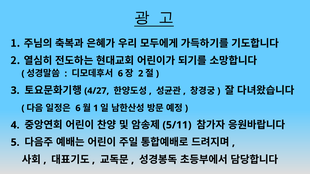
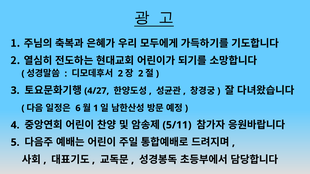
6: 6 -> 2 (120, 74)
